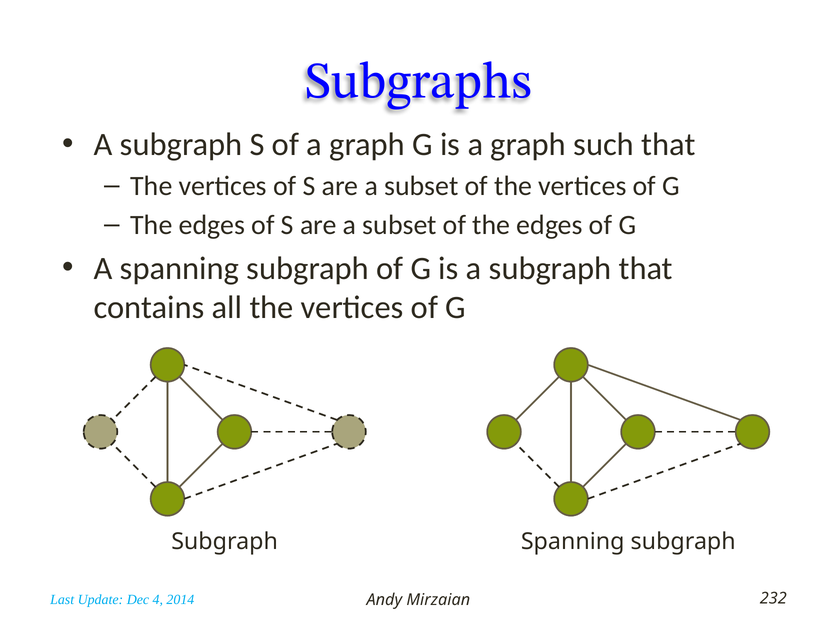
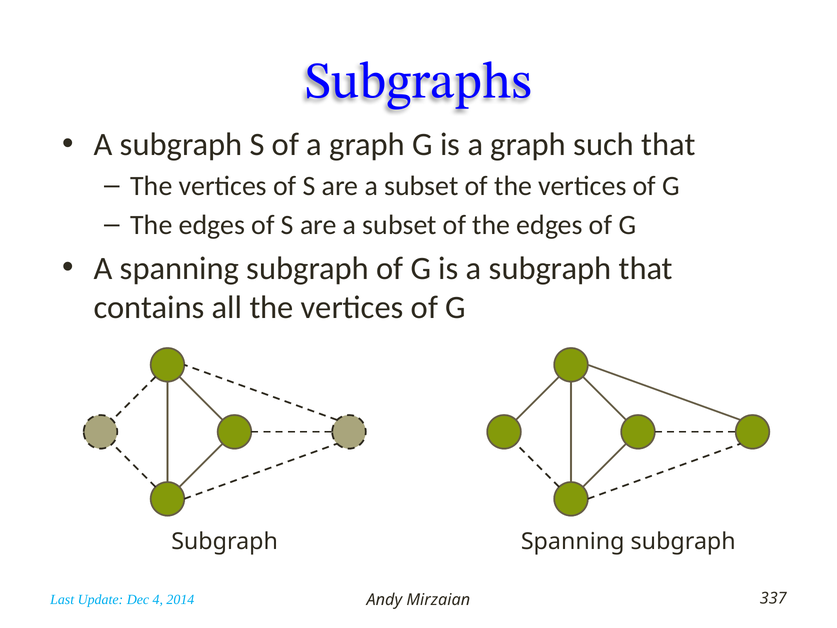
232: 232 -> 337 (773, 598)
